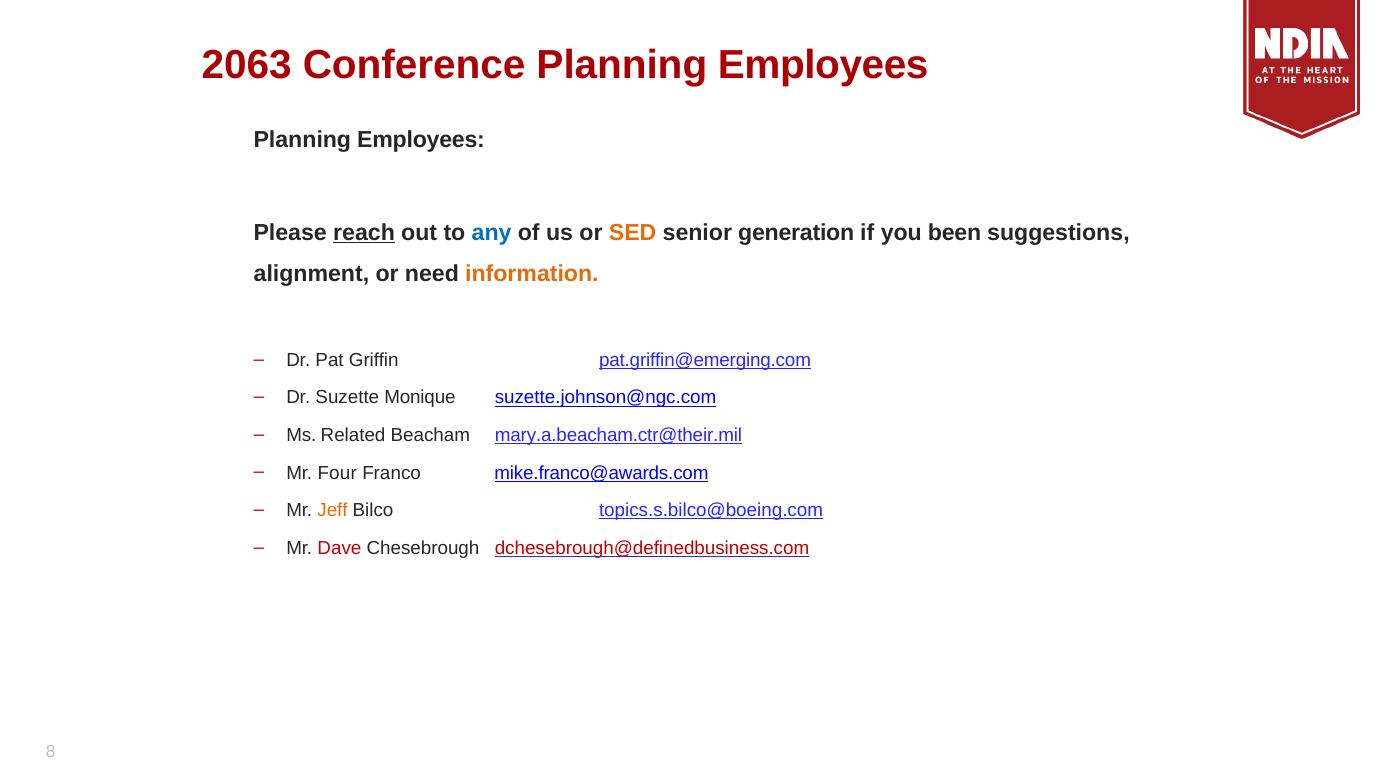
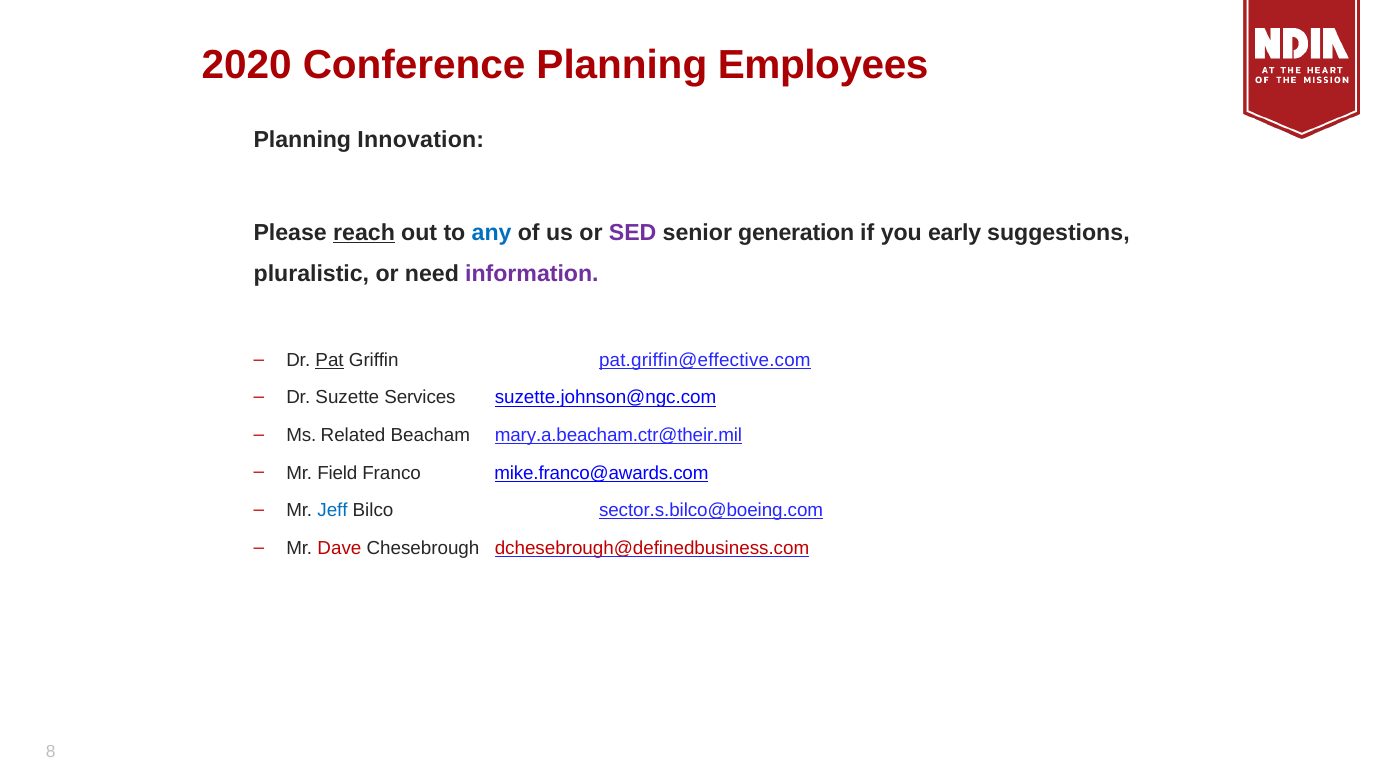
2063: 2063 -> 2020 (247, 65)
Employees: Employees -> Innovation (421, 140)
SED colour: orange -> purple (633, 232)
been: been -> early (955, 232)
alignment: alignment -> pluralistic (311, 274)
information colour: orange -> purple (532, 274)
Pat underline: none -> present (330, 360)
pat.griffin@emerging.com: pat.griffin@emerging.com -> pat.griffin@effective.com (705, 360)
Monique: Monique -> Services (420, 398)
Four: Four -> Field (337, 473)
Jeff colour: orange -> blue (332, 510)
topics.s.bilco@boeing.com: topics.s.bilco@boeing.com -> sector.s.bilco@boeing.com (711, 510)
